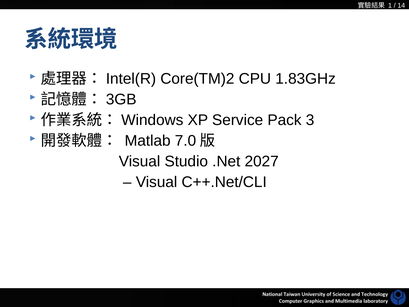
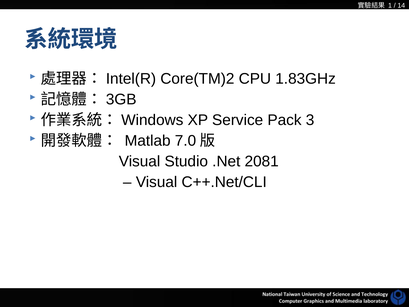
2027: 2027 -> 2081 (262, 161)
